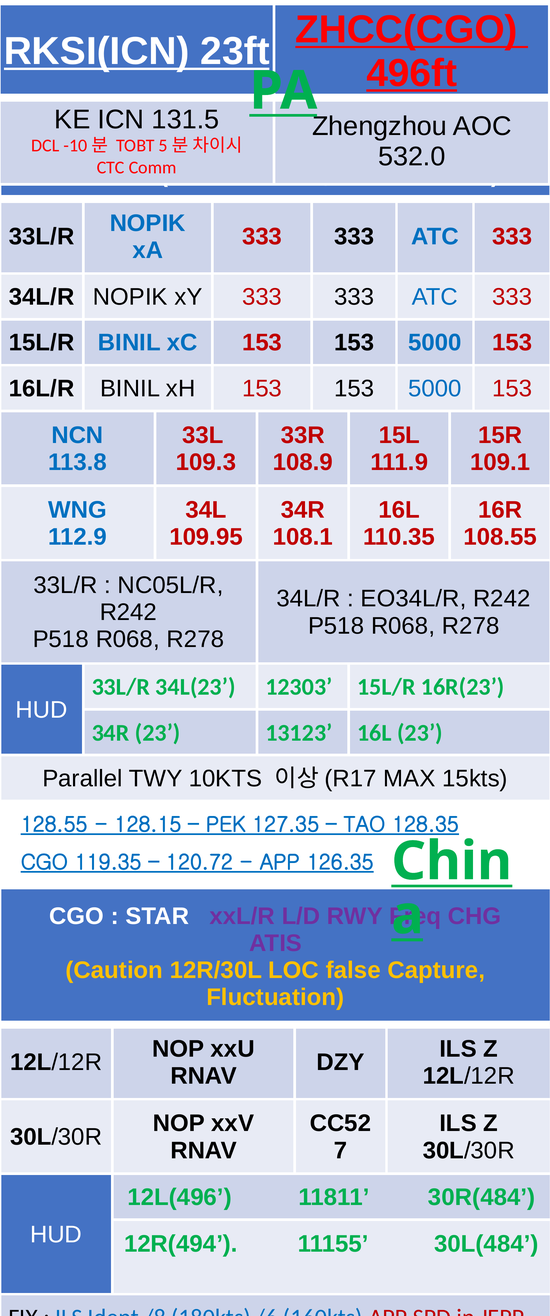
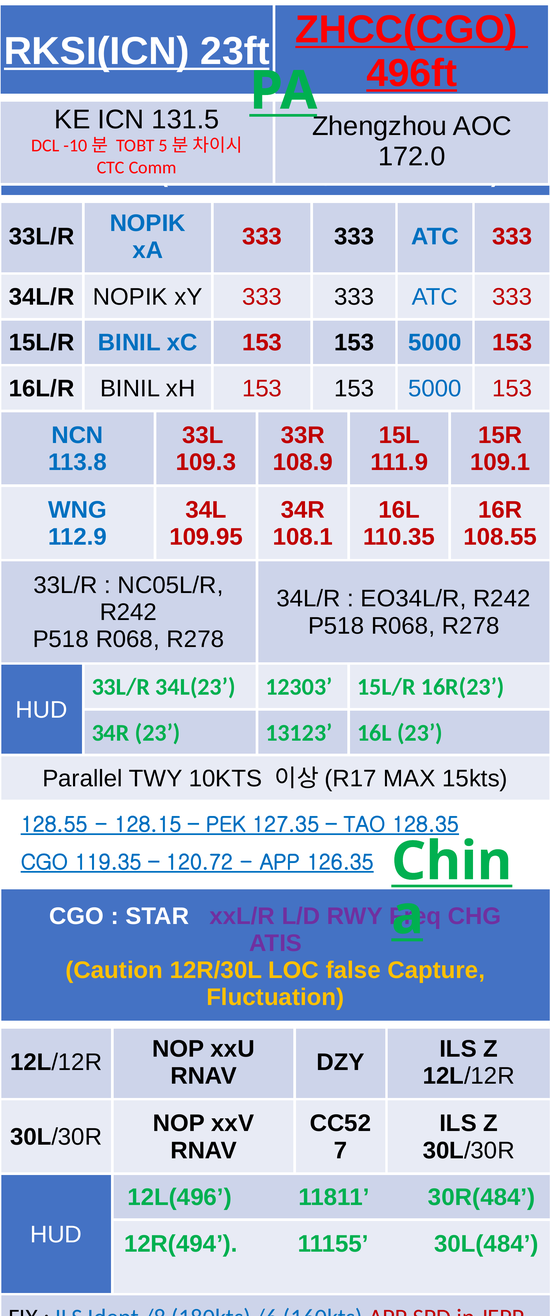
532.0: 532.0 -> 172.0 (412, 157)
